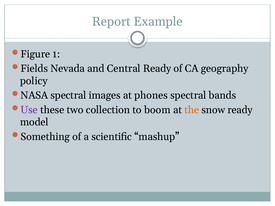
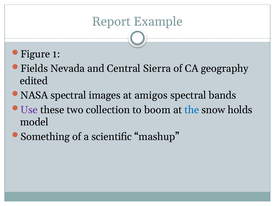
Central Ready: Ready -> Sierra (157, 69)
policy: policy -> edited (34, 81)
phones: phones -> amigos (151, 95)
the colour: orange -> blue (192, 110)
snow ready: ready -> holds (240, 110)
